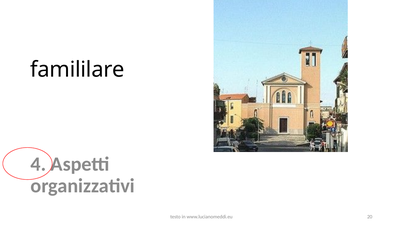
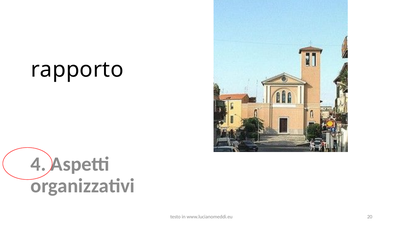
famililare: famililare -> rapporto (77, 70)
